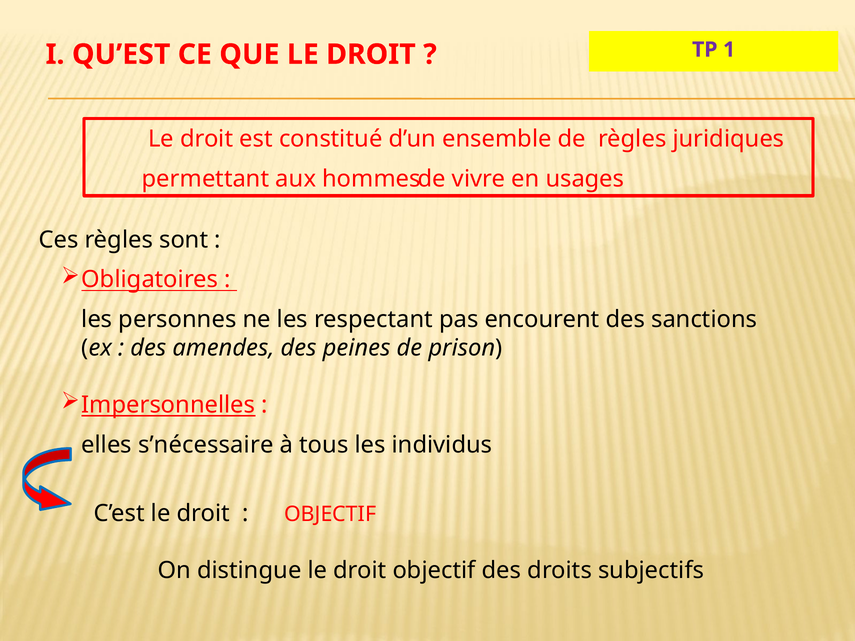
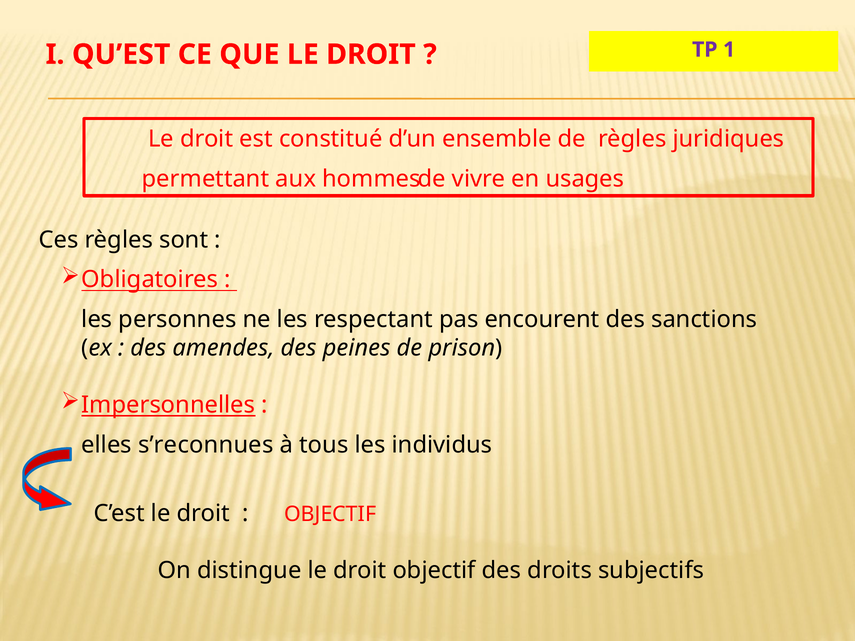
s’nécessaire: s’nécessaire -> s’reconnues (206, 445)
